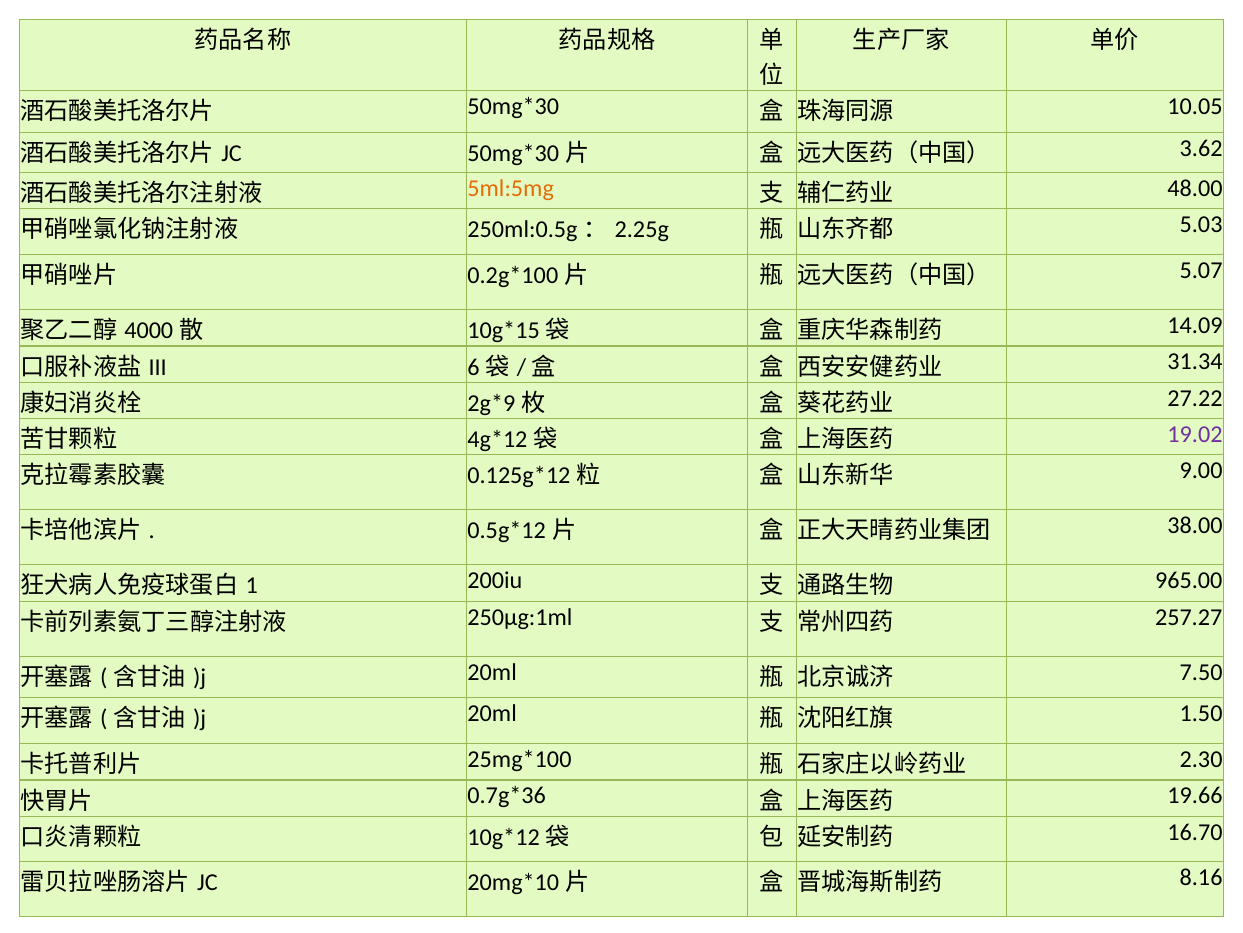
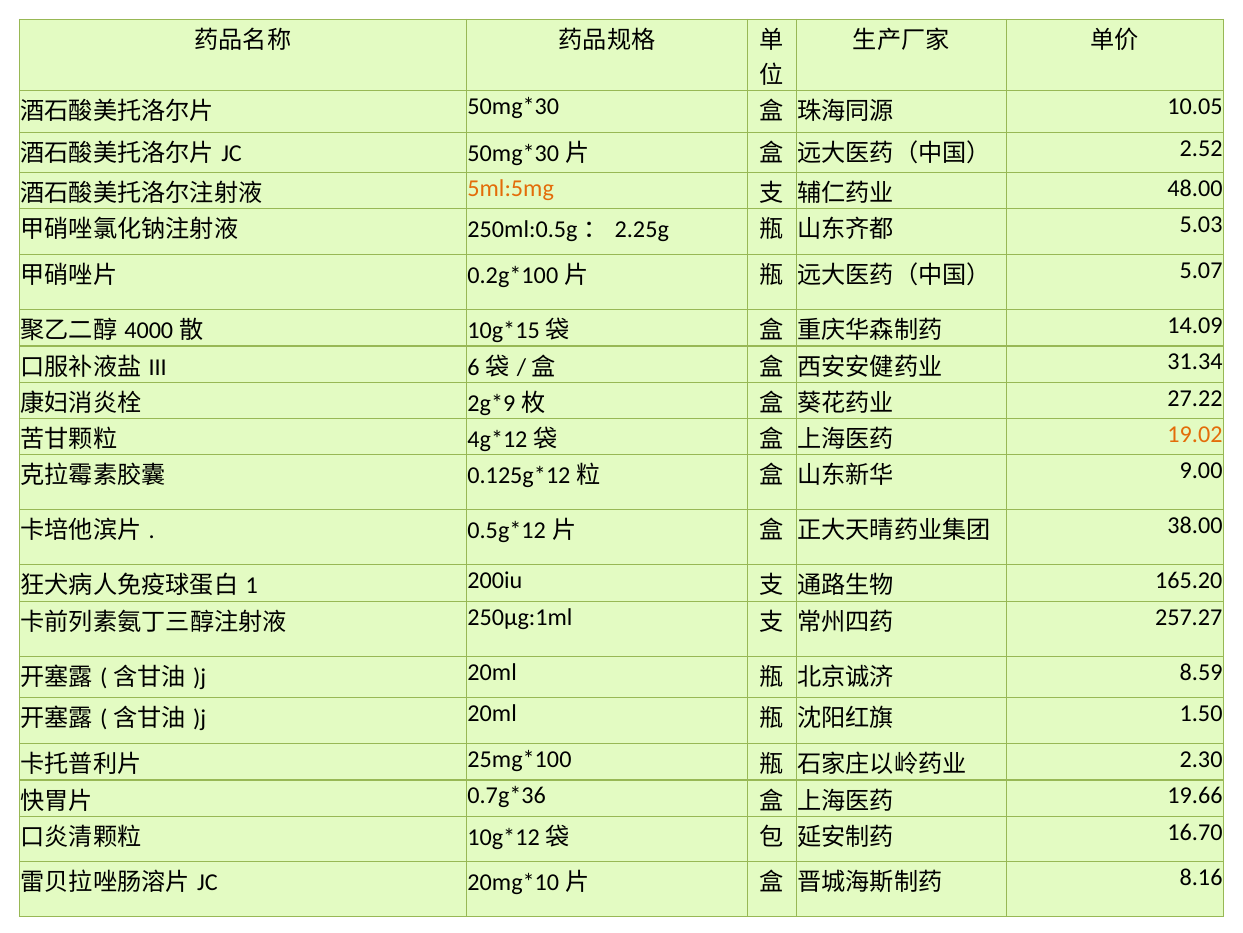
3.62: 3.62 -> 2.52 (1201, 148)
19.02 colour: purple -> orange (1195, 434)
965.00: 965.00 -> 165.20 (1189, 580)
7.50: 7.50 -> 8.59 (1201, 672)
